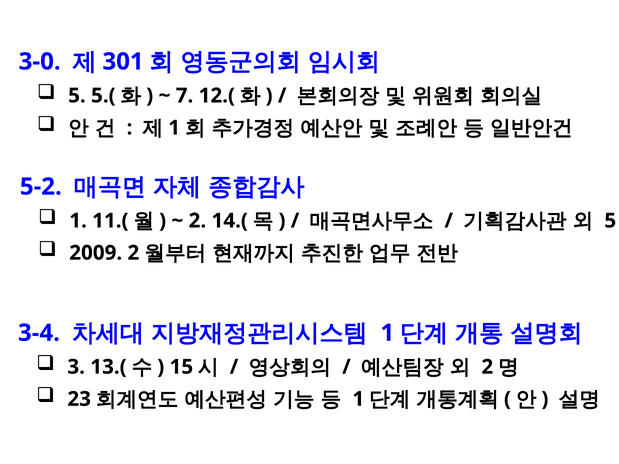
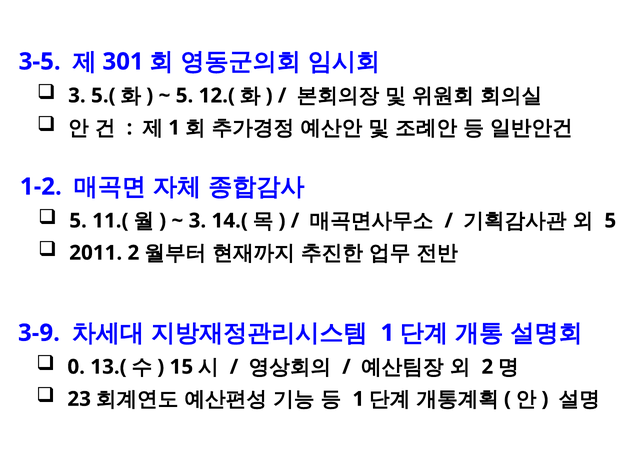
3-0: 3-0 -> 3-5 (40, 62)
5: 5 -> 3 (77, 96)
7: 7 -> 5 (185, 96)
5-2: 5-2 -> 1-2 (41, 187)
1: 1 -> 5 (78, 221)
2: 2 -> 3 (197, 221)
2009: 2009 -> 2011 (96, 253)
3-4: 3-4 -> 3-9 (39, 333)
3: 3 -> 0 (76, 367)
